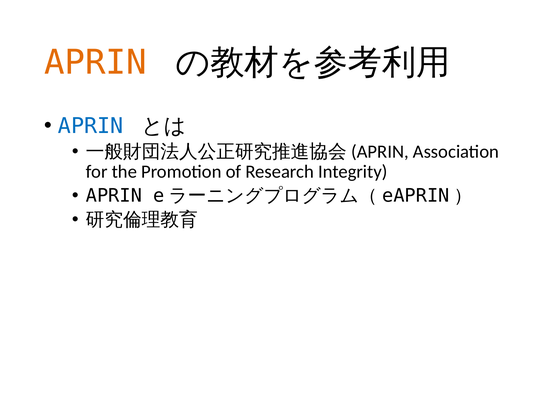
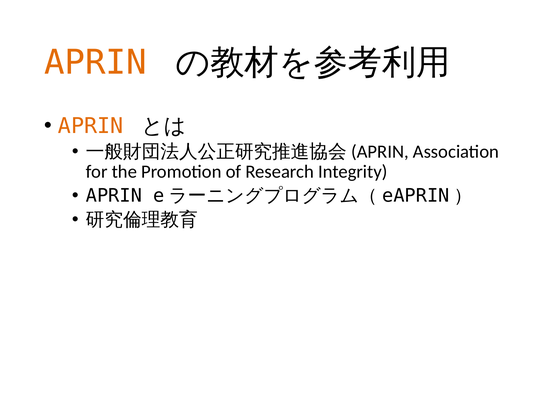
APRIN colour: blue -> orange (91, 126)
